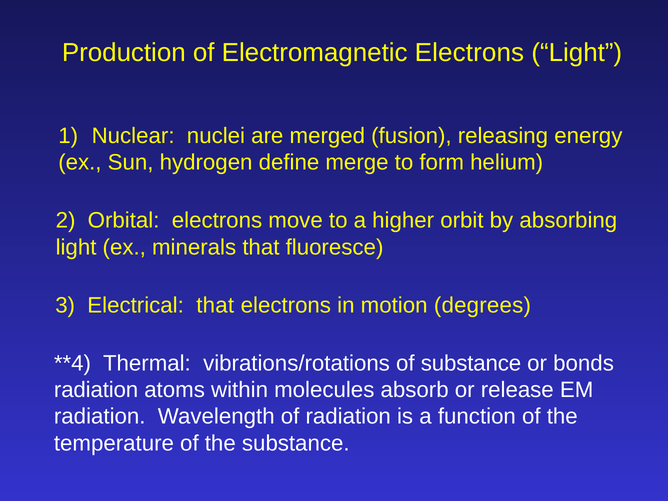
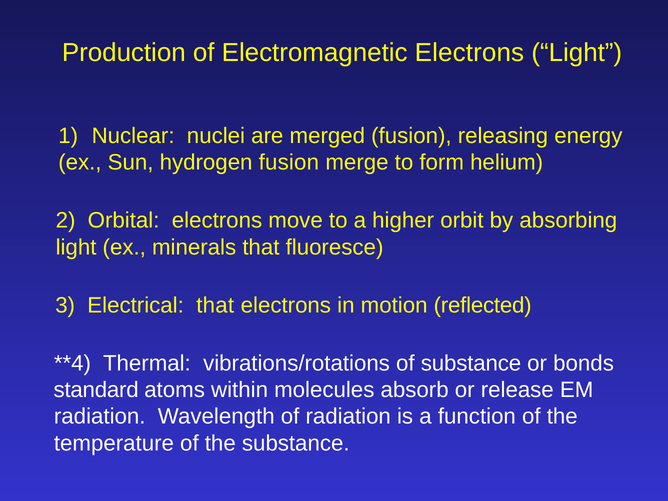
hydrogen define: define -> fusion (289, 162)
degrees: degrees -> reflected (483, 305)
radiation: radiation -> standard (96, 390)
